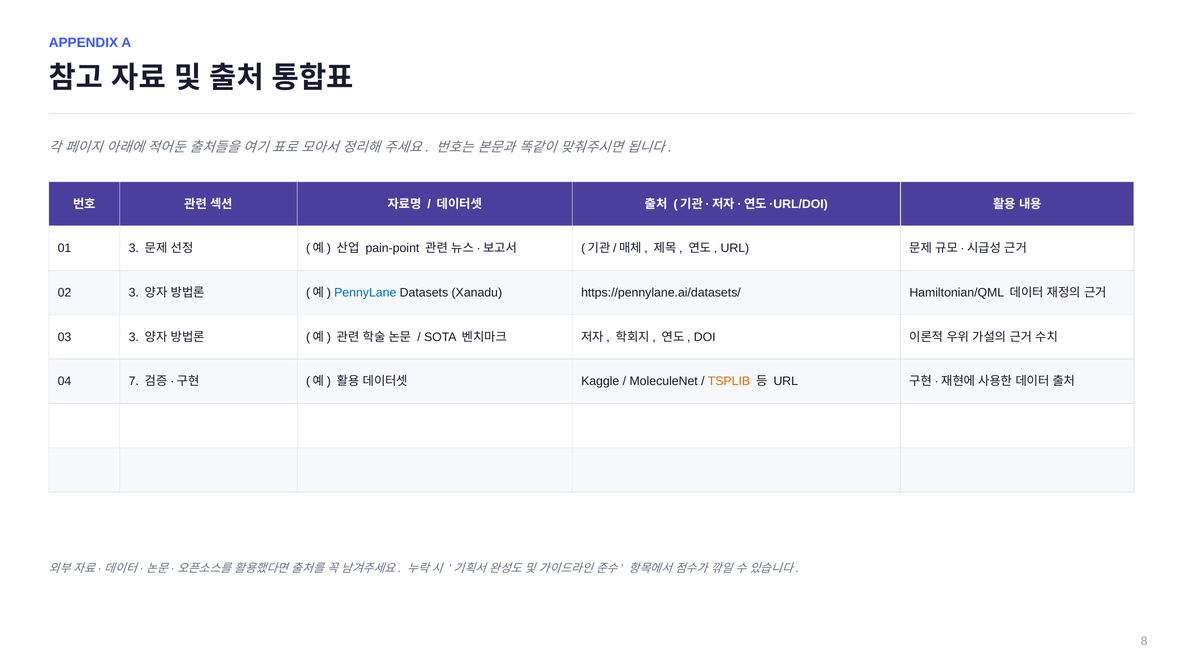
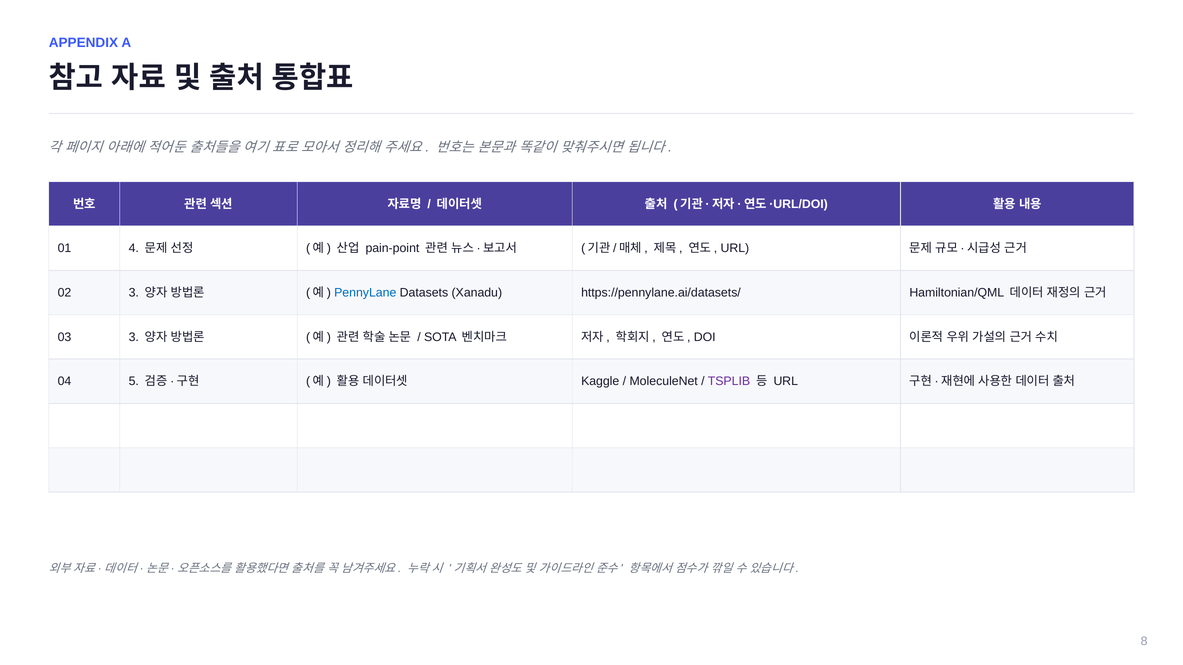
01 3: 3 -> 4 (134, 249)
7: 7 -> 5 (134, 382)
TSPLIB colour: orange -> purple (729, 382)
